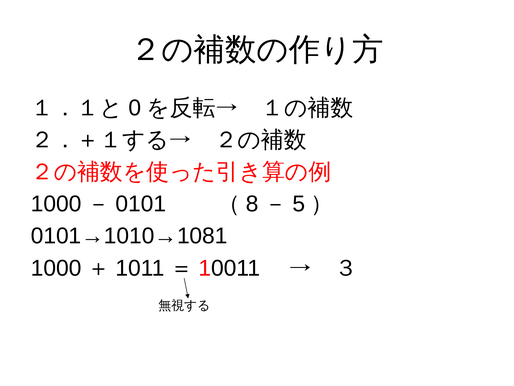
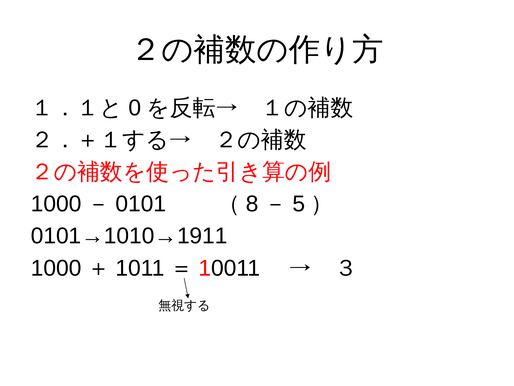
0101→1010→1081: 0101→1010→1081 -> 0101→1010→1911 (129, 236)
